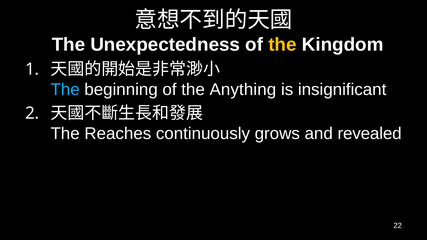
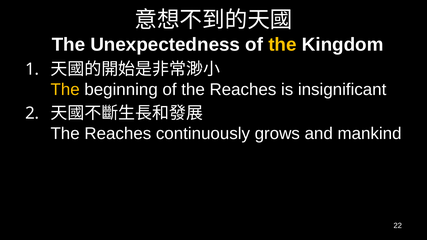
The colour: light blue -> yellow (65, 90)
of the Anything: Anything -> Reaches (243, 90)
revealed: revealed -> mankind (370, 134)
